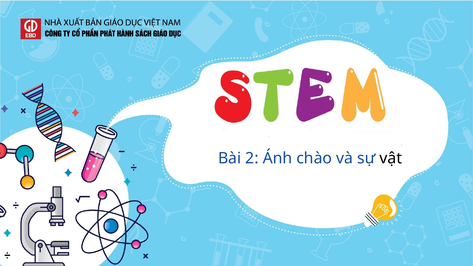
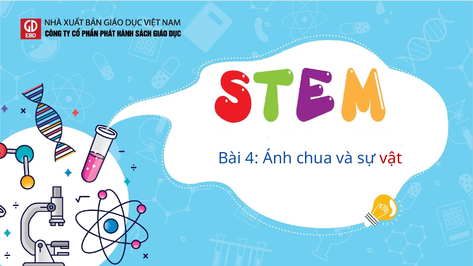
2: 2 -> 4 (252, 158)
chào: chào -> chua (314, 158)
vật colour: black -> red (391, 158)
